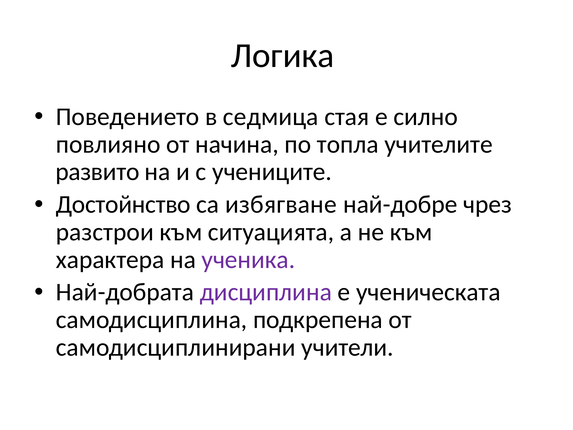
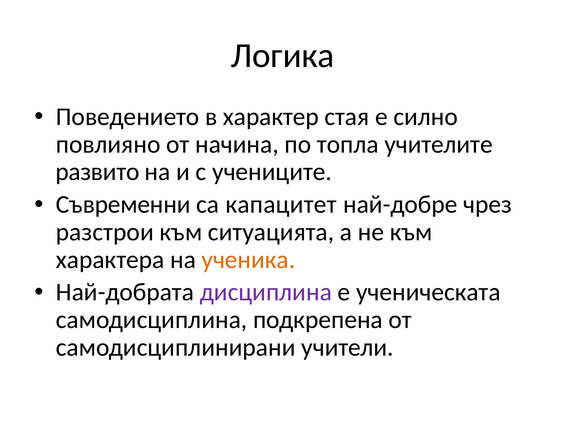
седмица: седмица -> характер (271, 117)
Достойнство: Достойнство -> Съвременни (123, 204)
избягване: избягване -> капацитет (281, 204)
ученика colour: purple -> orange (248, 259)
